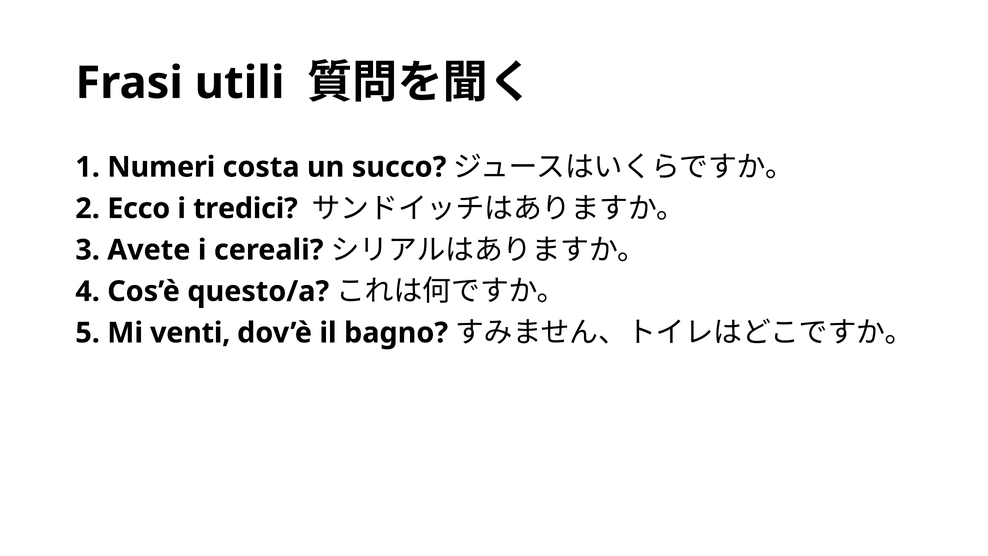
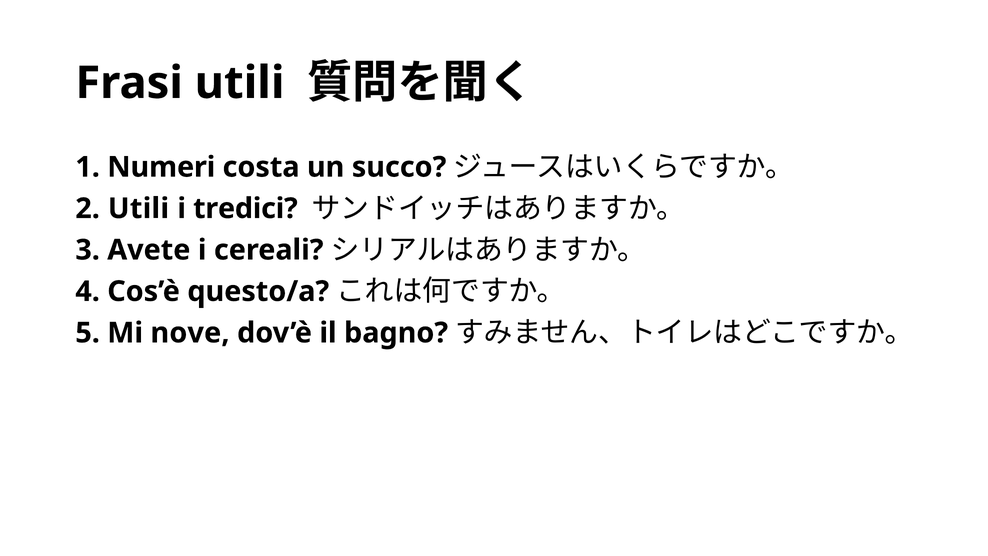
2 Ecco: Ecco -> Utili (138, 208)
venti: venti -> nove (190, 333)
